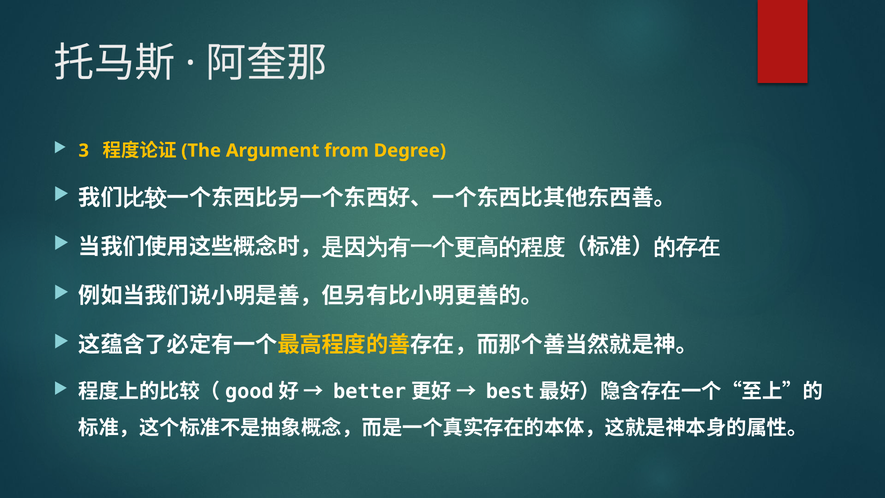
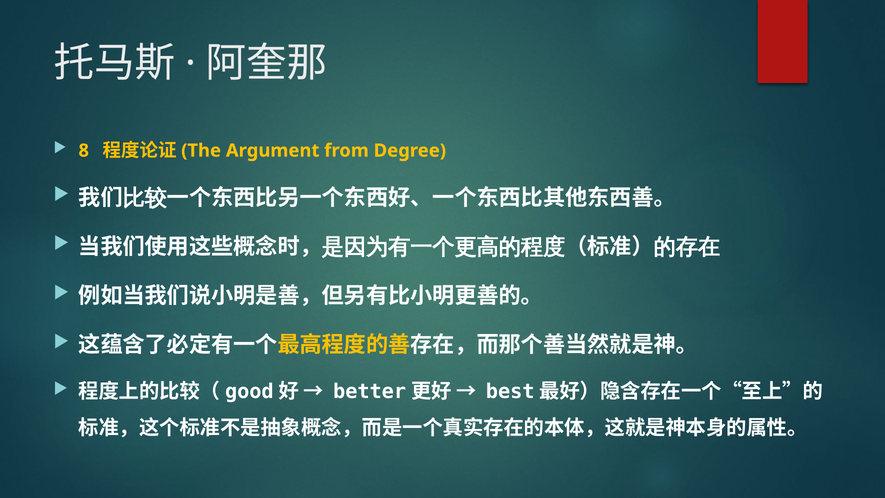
3: 3 -> 8 (84, 151)
